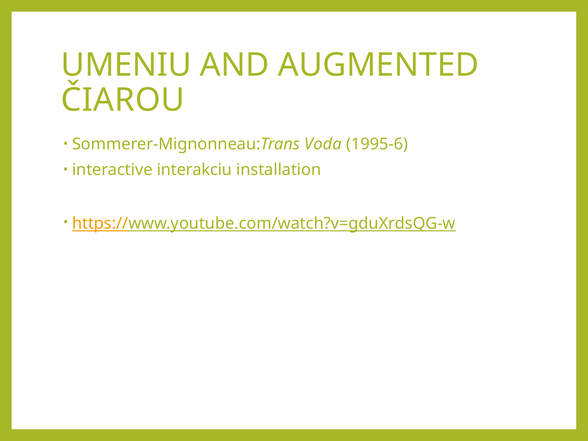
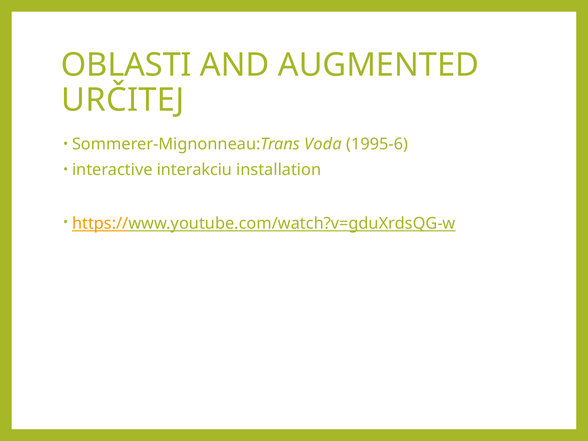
UMENIU: UMENIU -> OBLASTI (126, 65)
ČIAROU: ČIAROU -> URČITEJ (123, 100)
